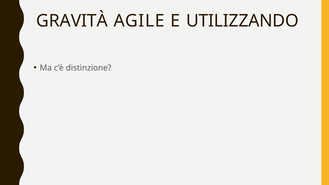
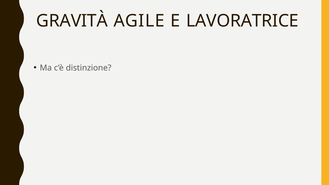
UTILIZZANDO: UTILIZZANDO -> LAVORATRICE (242, 21)
